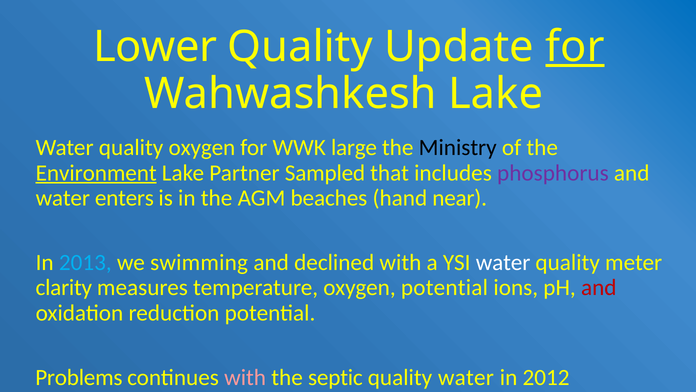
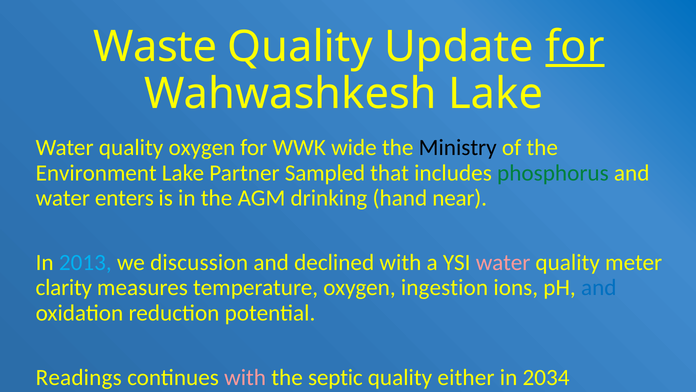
Lower: Lower -> Waste (155, 47)
large: large -> wide (354, 148)
Environment underline: present -> none (96, 173)
phosphorus colour: purple -> green (553, 173)
beaches: beaches -> drinking (329, 198)
swimming: swimming -> discussion (199, 262)
water colour: white -> pink (503, 262)
oxygen potential: potential -> ingestion (445, 287)
and colour: red -> blue (599, 287)
Problems: Problems -> Readings (79, 377)
quality water: water -> either (466, 377)
2012: 2012 -> 2034 (546, 377)
